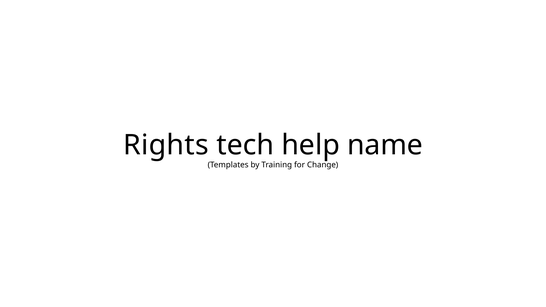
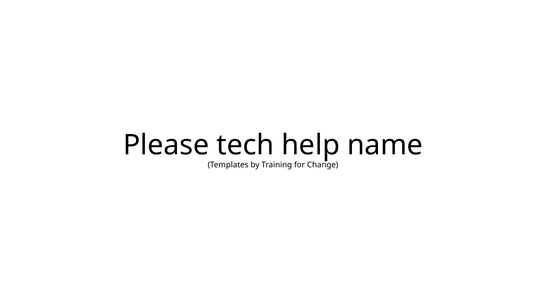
Rights: Rights -> Please (166, 145)
